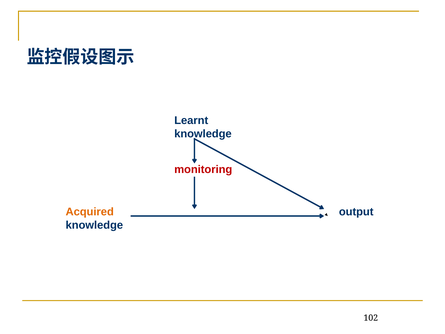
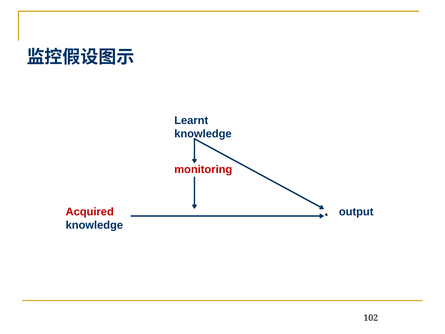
Acquired colour: orange -> red (90, 212)
